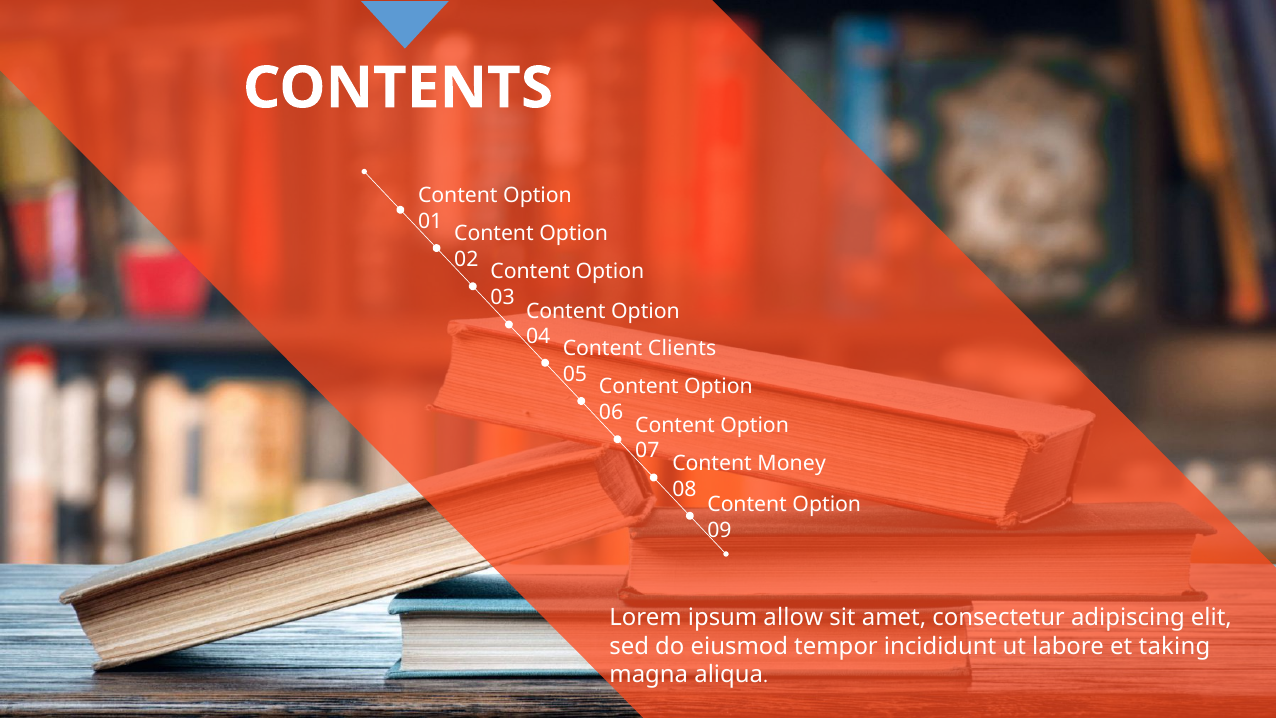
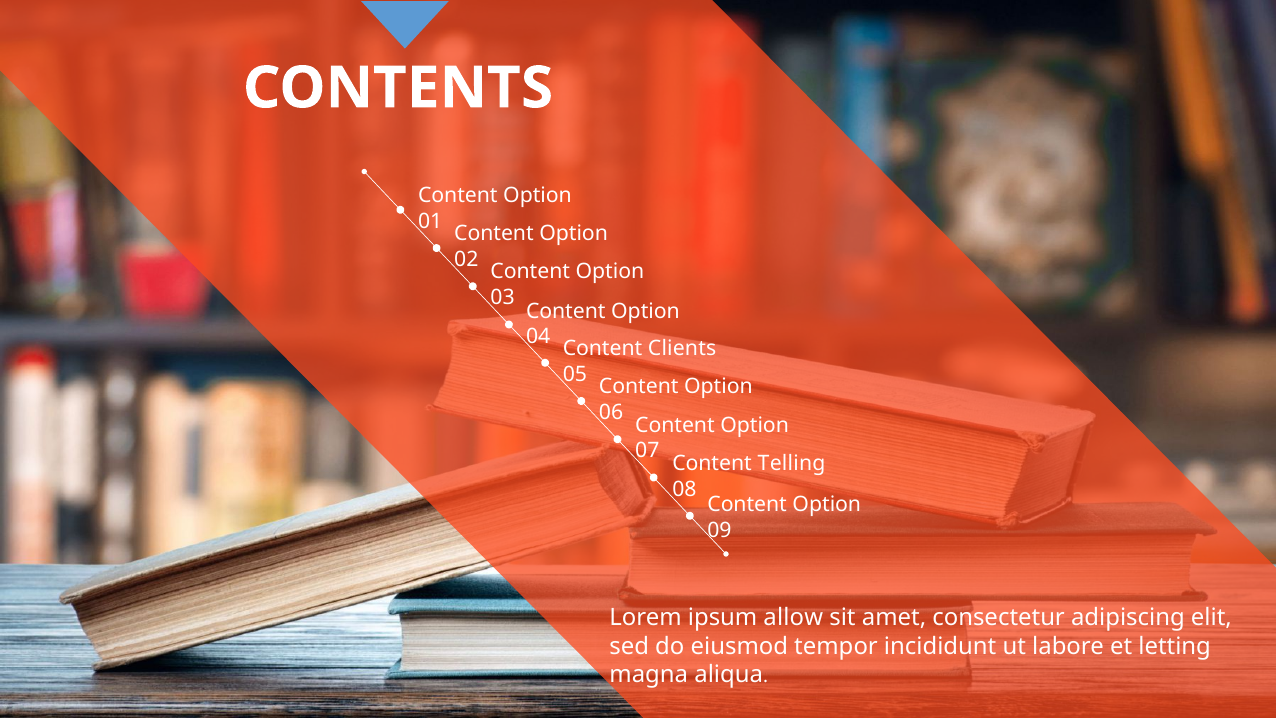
Money: Money -> Telling (792, 463)
taking: taking -> letting (1175, 646)
